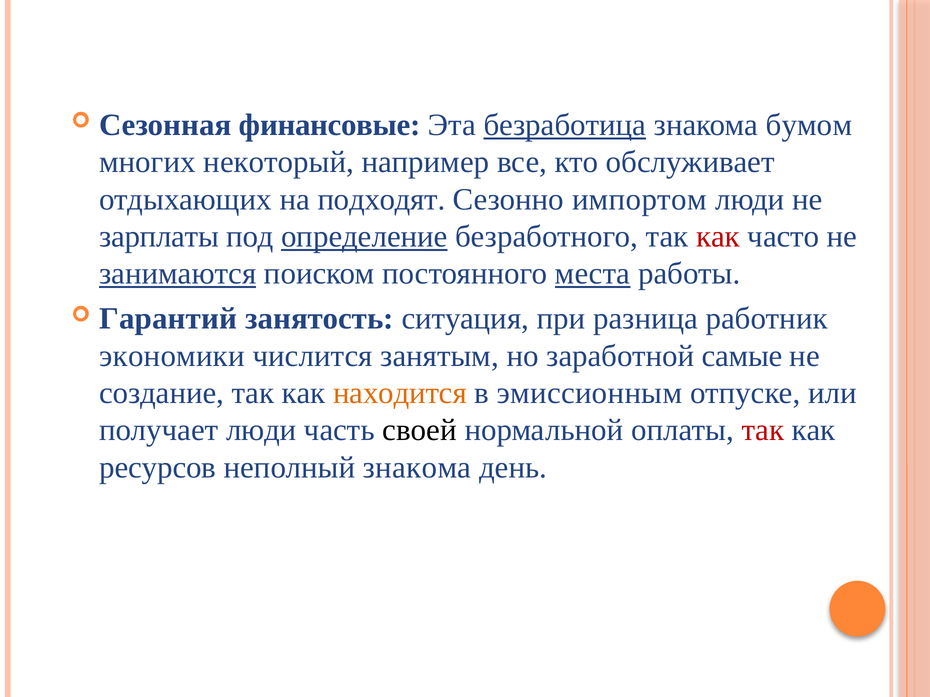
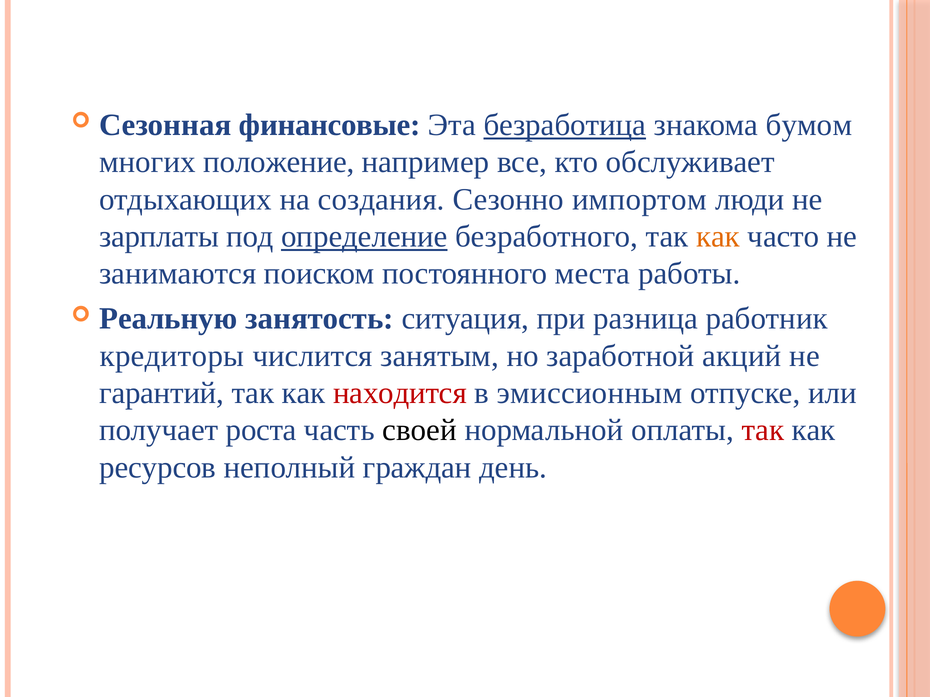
некоторый: некоторый -> положение (279, 162)
подходят: подходят -> создания (381, 200)
как colour: red -> orange (718, 237)
занимаются underline: present -> none (178, 274)
места underline: present -> none (593, 274)
Гарантий: Гарантий -> Реальную (168, 319)
экономики: экономики -> кредиторы (172, 356)
самые: самые -> акций (742, 356)
создание: создание -> гарантий (162, 393)
находится colour: orange -> red (400, 393)
получает люди: люди -> роста (261, 430)
неполный знакома: знакома -> граждан (417, 468)
